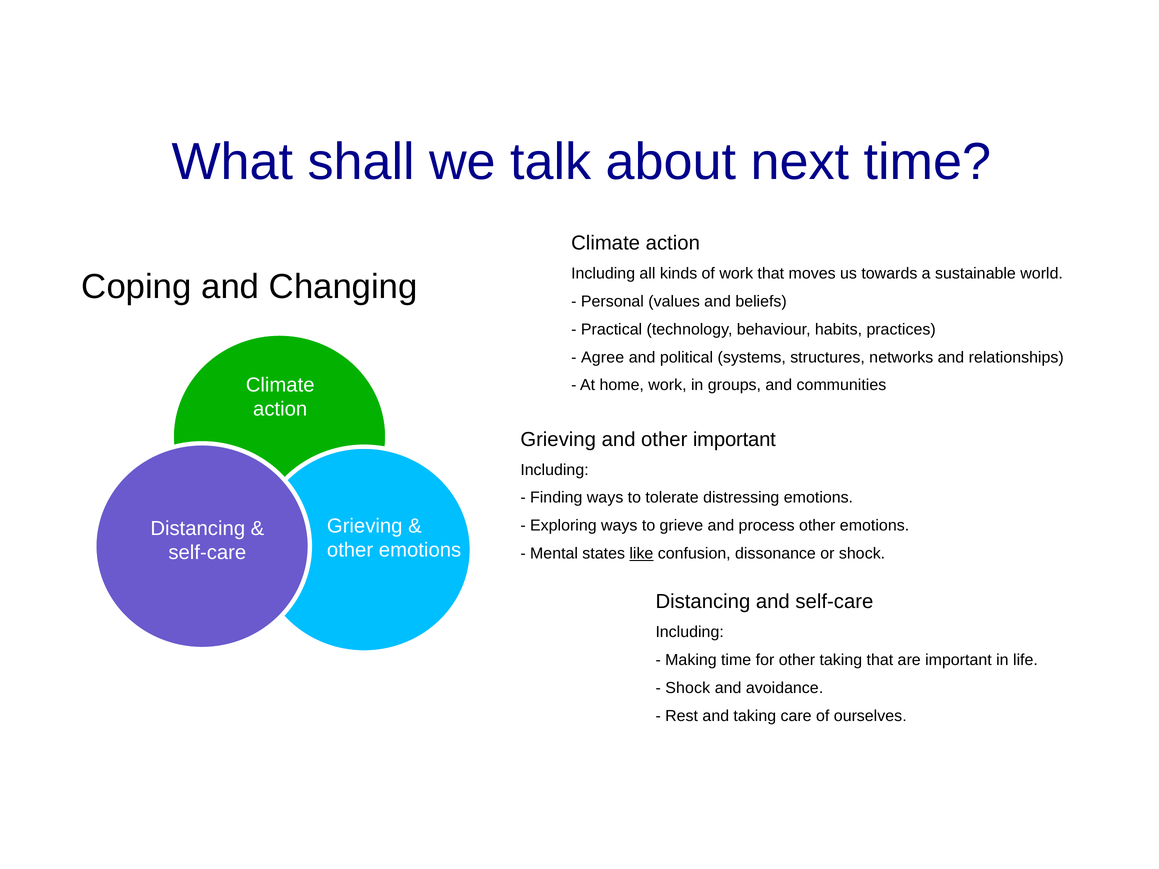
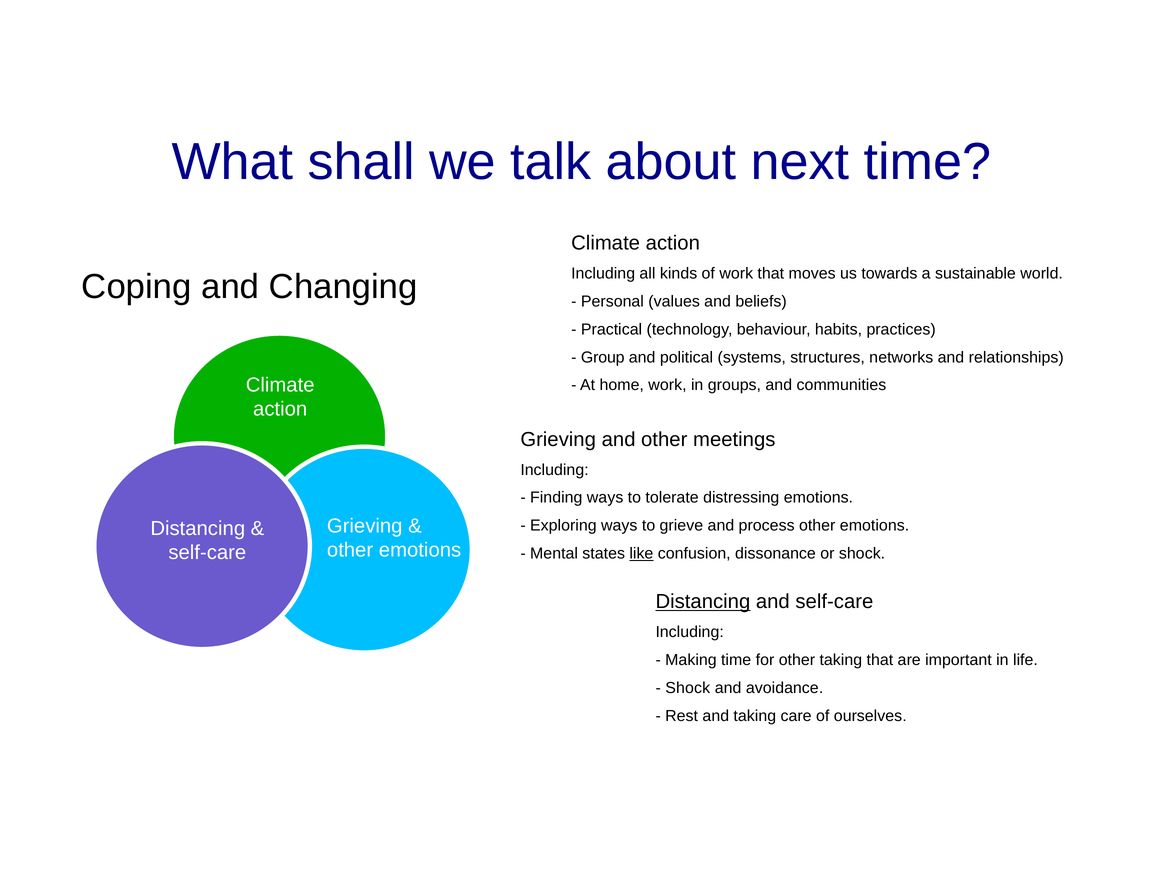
Agree: Agree -> Group (603, 357)
other important: important -> meetings (734, 440)
Distancing underline: none -> present (703, 602)
